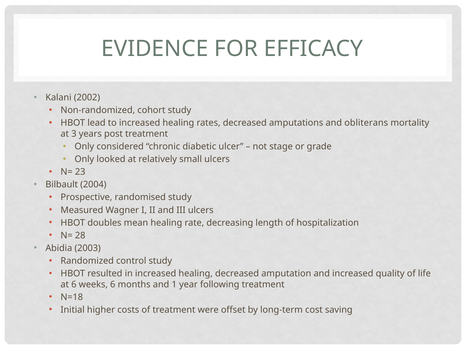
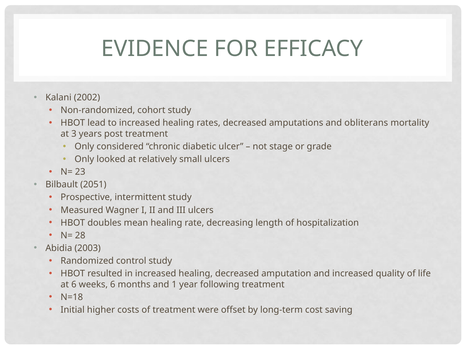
2004: 2004 -> 2051 (93, 185)
randomised: randomised -> intermittent (140, 198)
